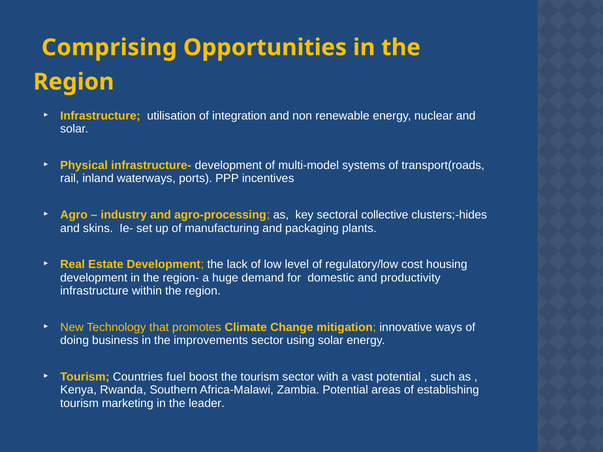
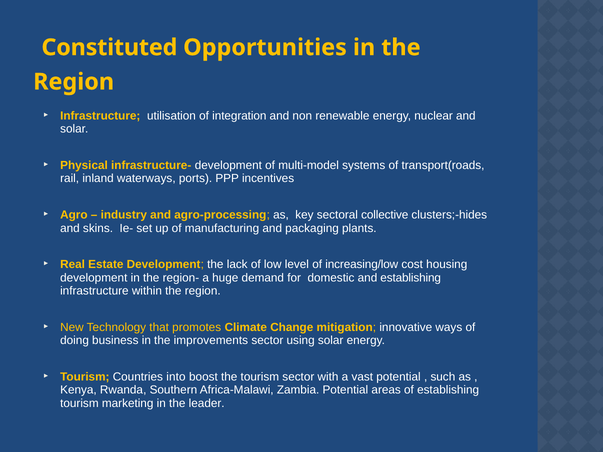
Comprising: Comprising -> Constituted (109, 48)
regulatory/low: regulatory/low -> increasing/low (362, 265)
and productivity: productivity -> establishing (411, 278)
fuel: fuel -> into (176, 377)
